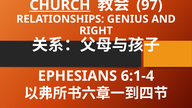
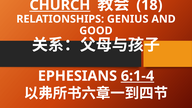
97: 97 -> 18 (149, 5)
RIGHT: RIGHT -> GOOD (96, 31)
6:1-4 underline: none -> present (137, 76)
